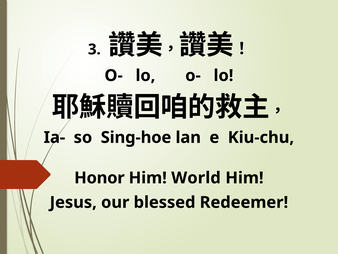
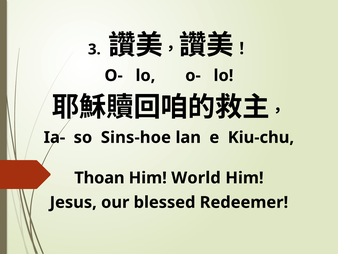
Sing-hoe: Sing-hoe -> Sins-hoe (136, 137)
Honor: Honor -> Thoan (99, 178)
